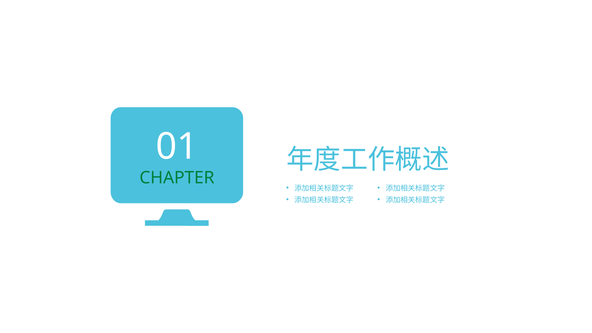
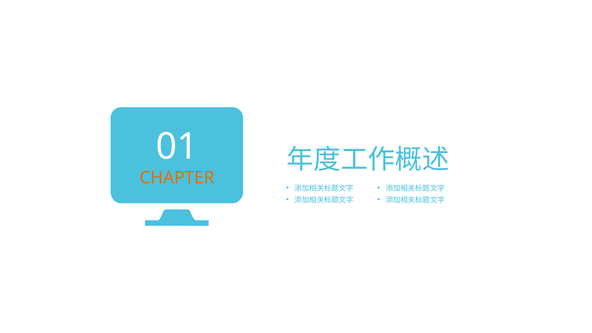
CHAPTER colour: green -> orange (177, 178)
